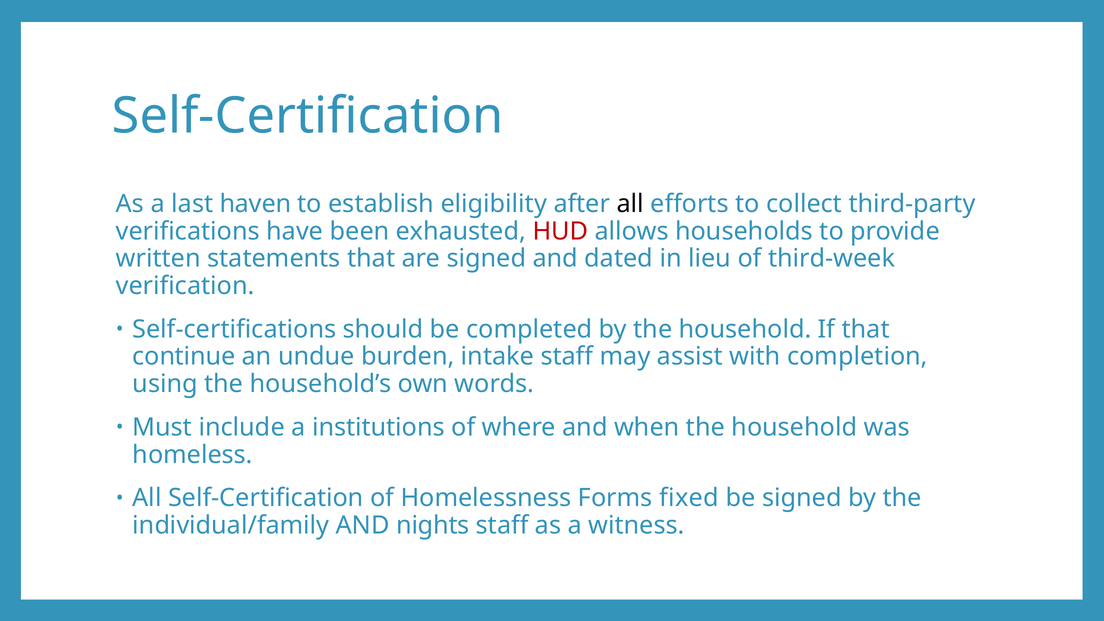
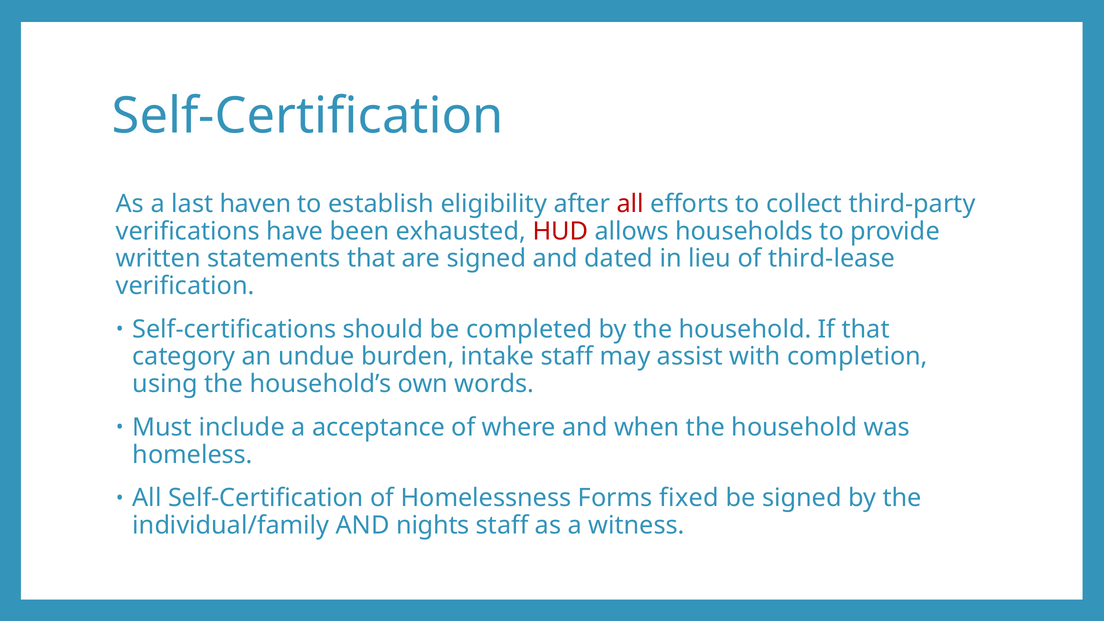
all colour: black -> red (630, 204)
third-week: third-week -> third-lease (831, 259)
continue: continue -> category (184, 357)
institutions: institutions -> acceptance (378, 427)
